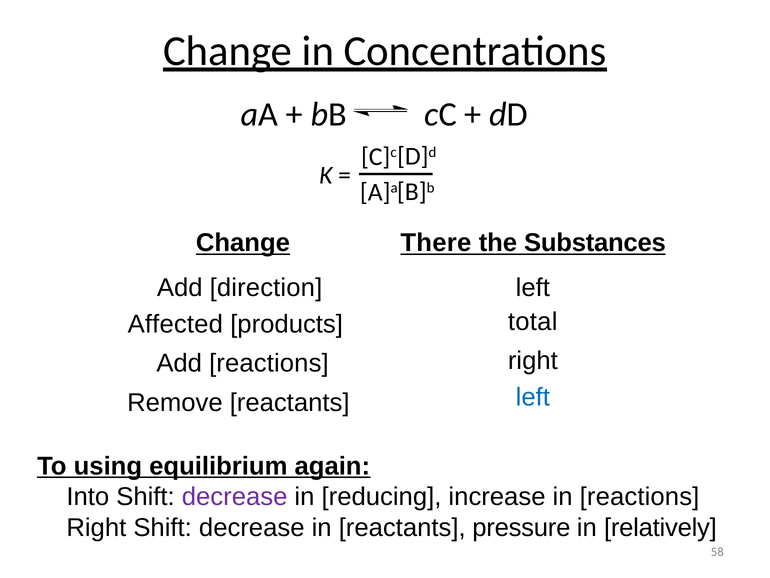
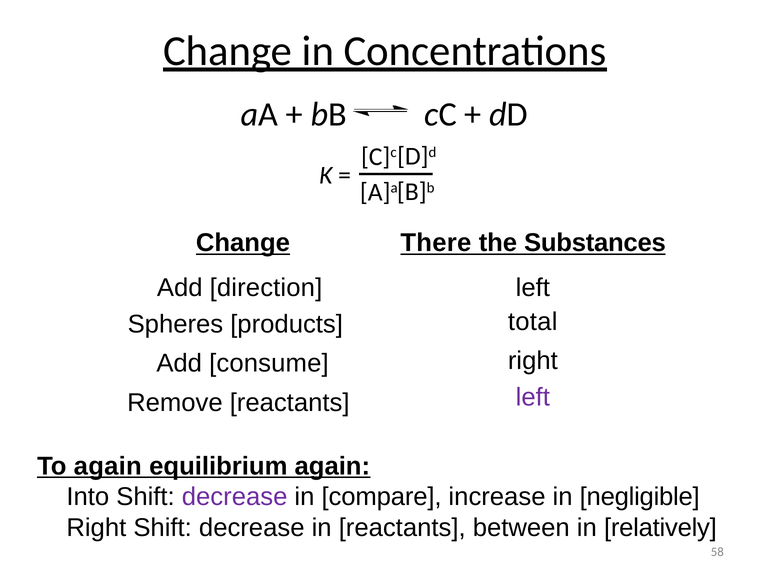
Affected: Affected -> Spheres (175, 324)
Add reactions: reactions -> consume (269, 363)
left colour: blue -> purple (533, 397)
To using: using -> again (108, 466)
reducing: reducing -> compare (382, 496)
in reactions: reactions -> negligible (640, 496)
pressure: pressure -> between (521, 527)
